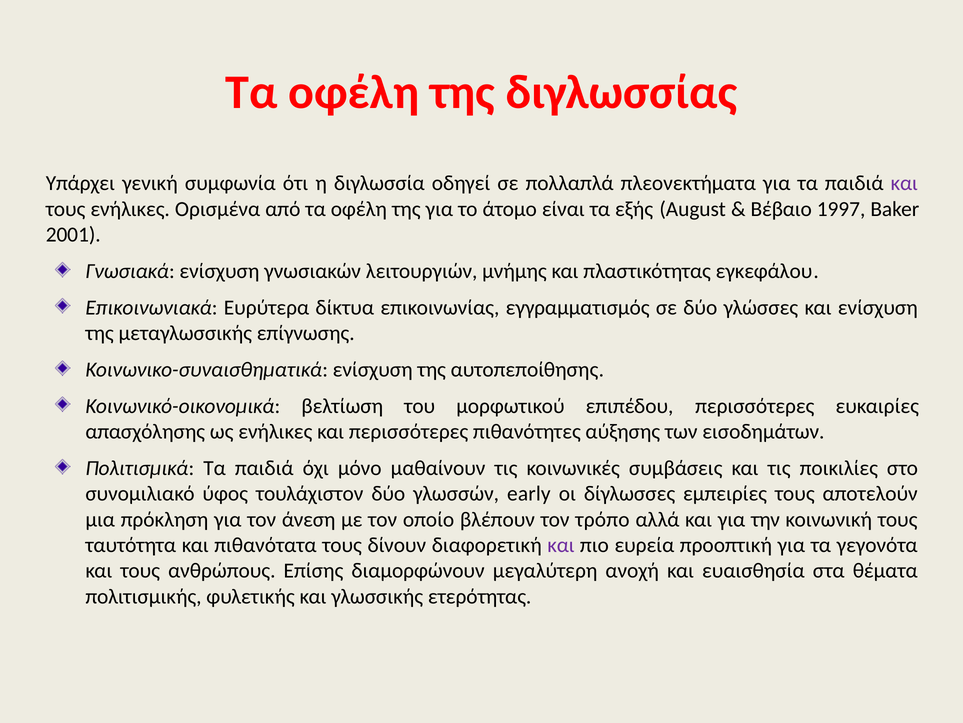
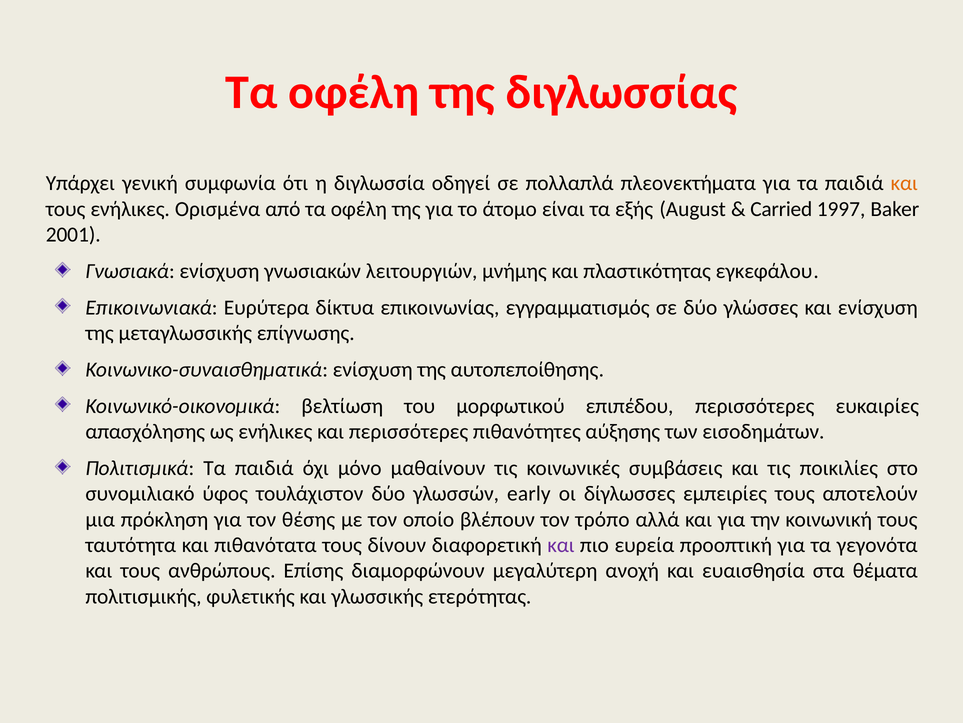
και colour: purple -> orange (904, 183)
Βέβαιο: Βέβαιο -> Carried (781, 209)
άνεση: άνεση -> θέσης (309, 519)
